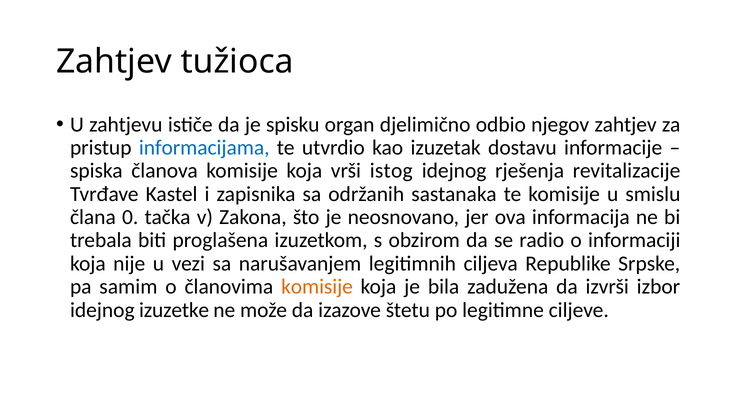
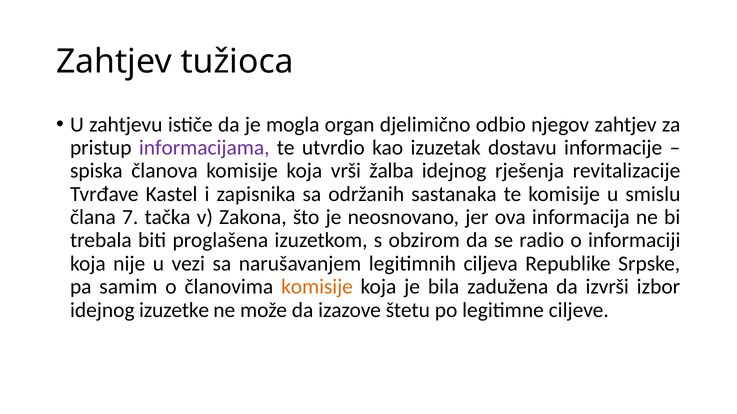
spisku: spisku -> mogla (293, 125)
informacijama colour: blue -> purple (204, 148)
istog: istog -> žalba (391, 171)
0: 0 -> 7 (130, 217)
